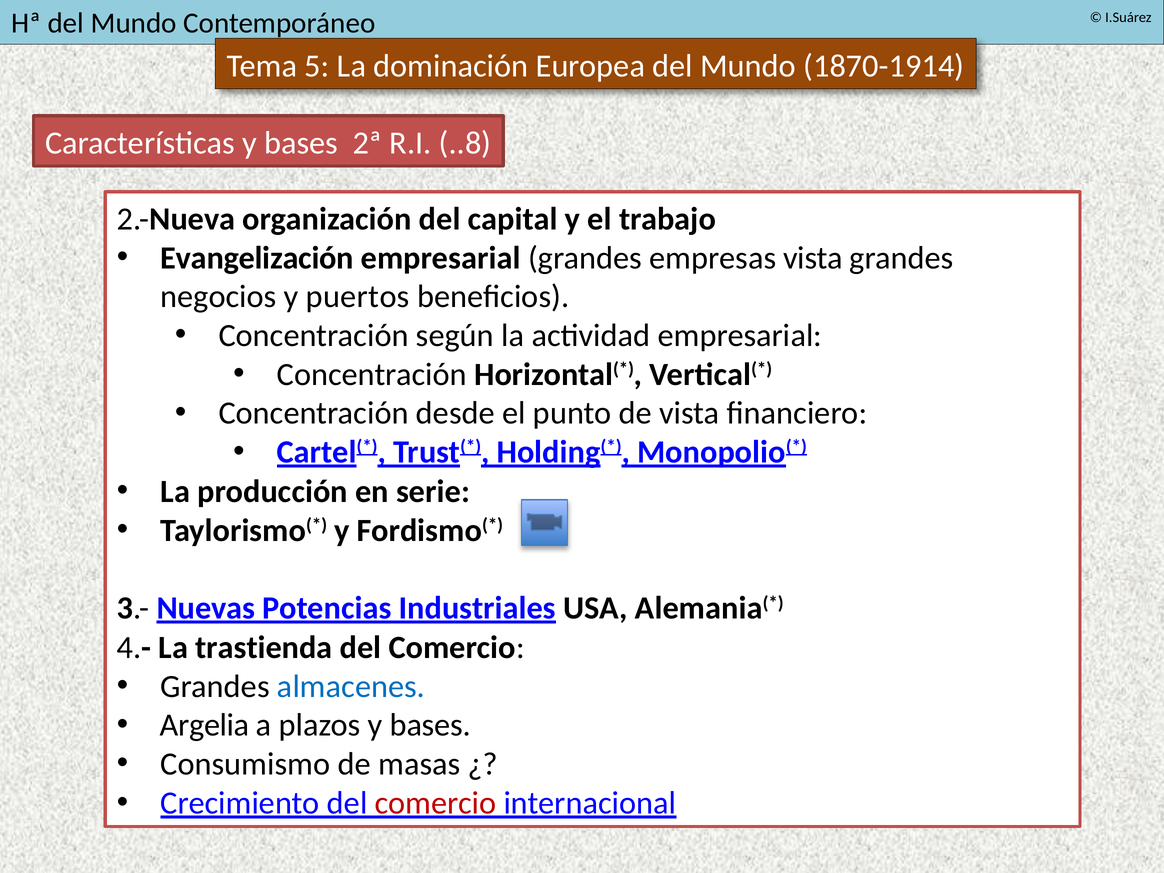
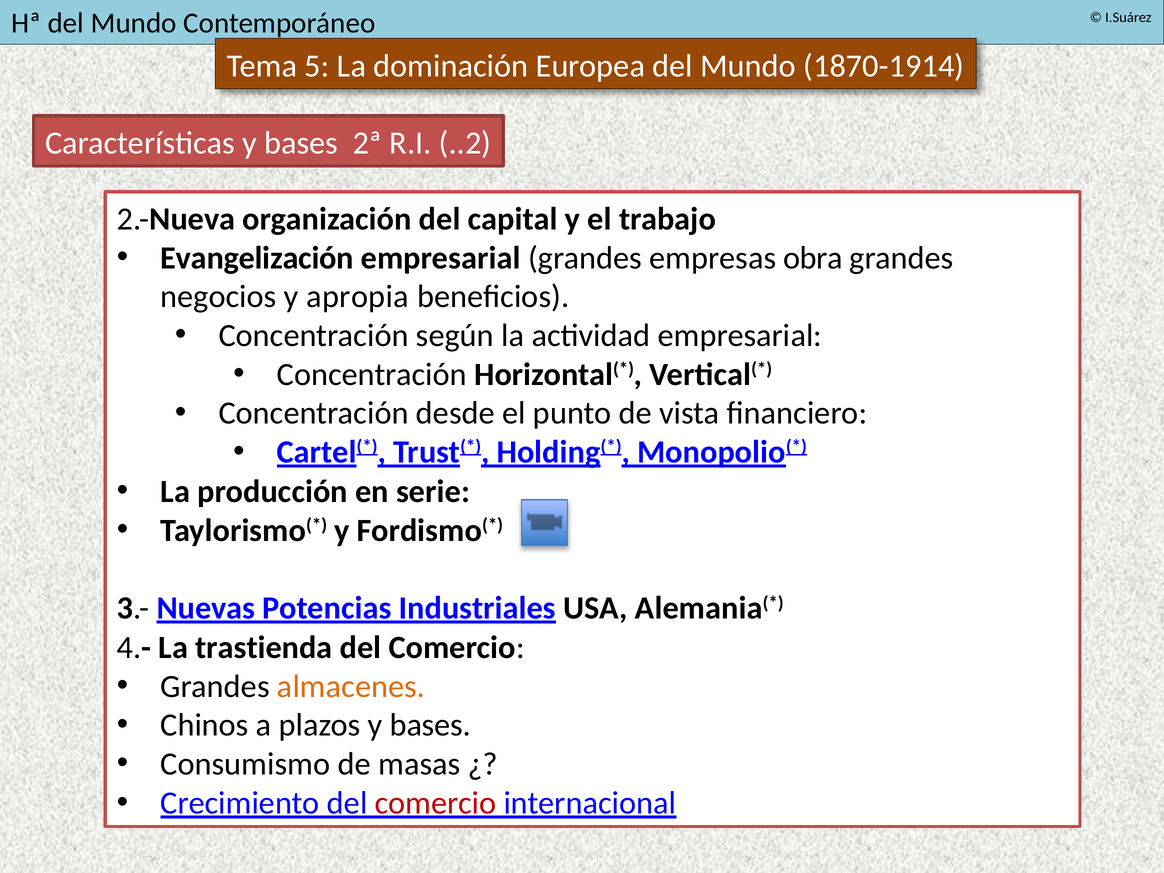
..8: ..8 -> ..2 (465, 143)
empresas vista: vista -> obra (813, 258)
puertos: puertos -> apropia (358, 297)
almacenes colour: blue -> orange (351, 686)
Argelia: Argelia -> Chinos (205, 725)
